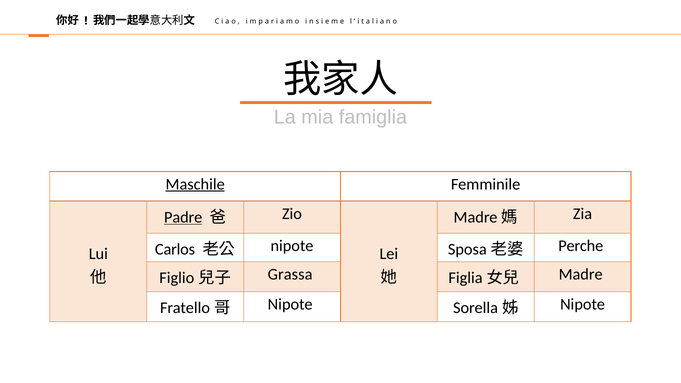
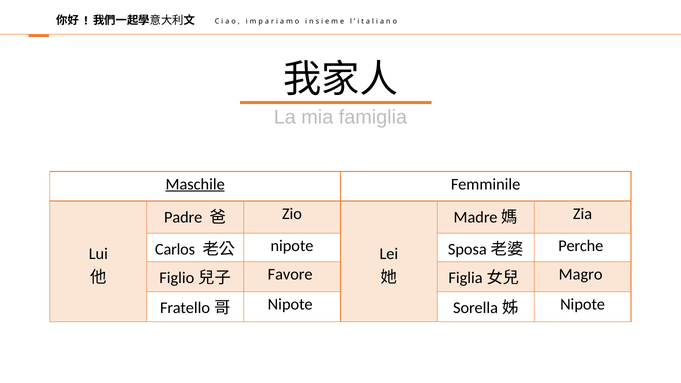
Padre underline: present -> none (183, 217)
Grassa: Grassa -> Favore (290, 274)
Madre: Madre -> Magro (581, 274)
